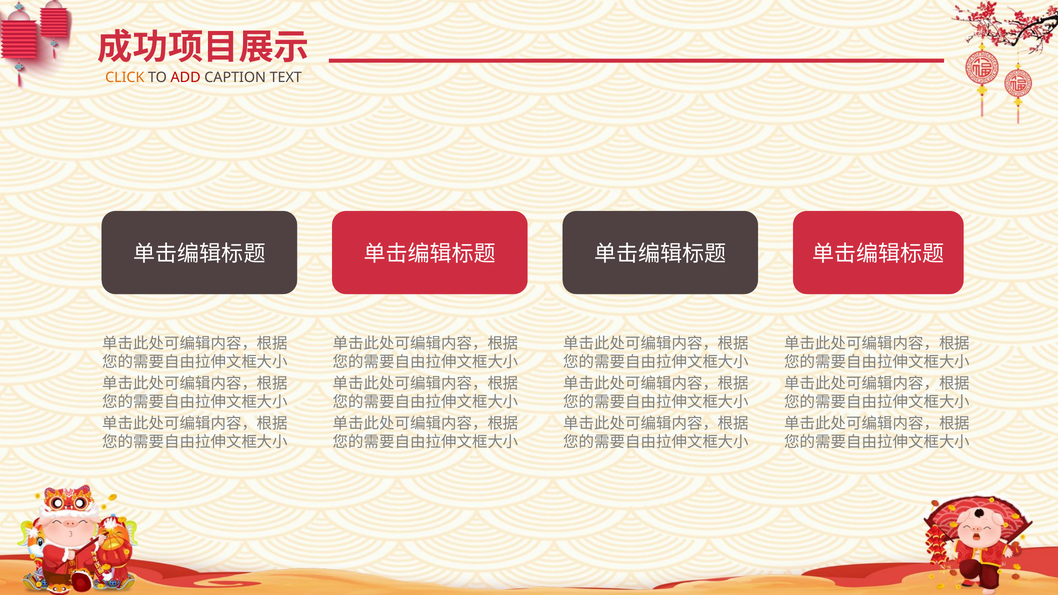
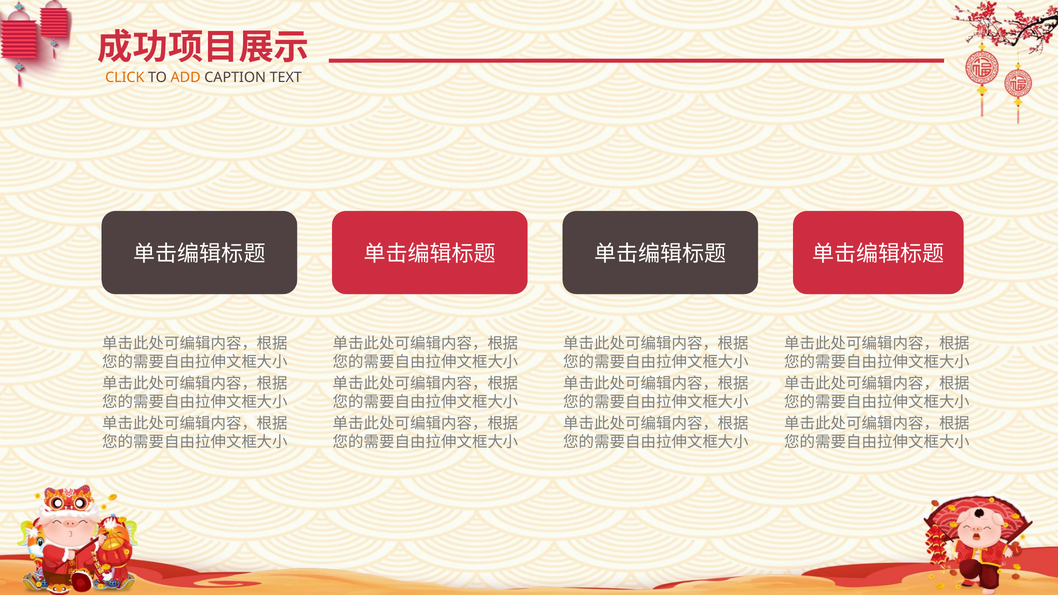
ADD colour: red -> orange (186, 78)
